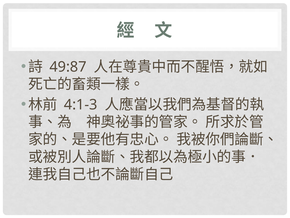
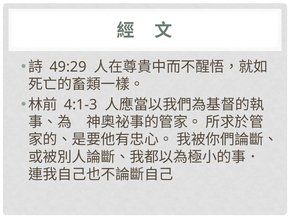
49:87: 49:87 -> 49:29 (68, 67)
